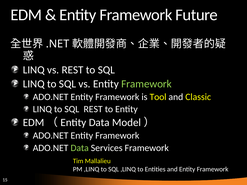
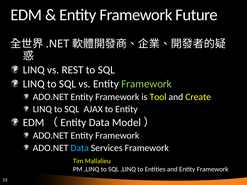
Classic: Classic -> Create (198, 97)
REST: REST -> AJAX (93, 109)
Data colour: light green -> light blue (80, 148)
